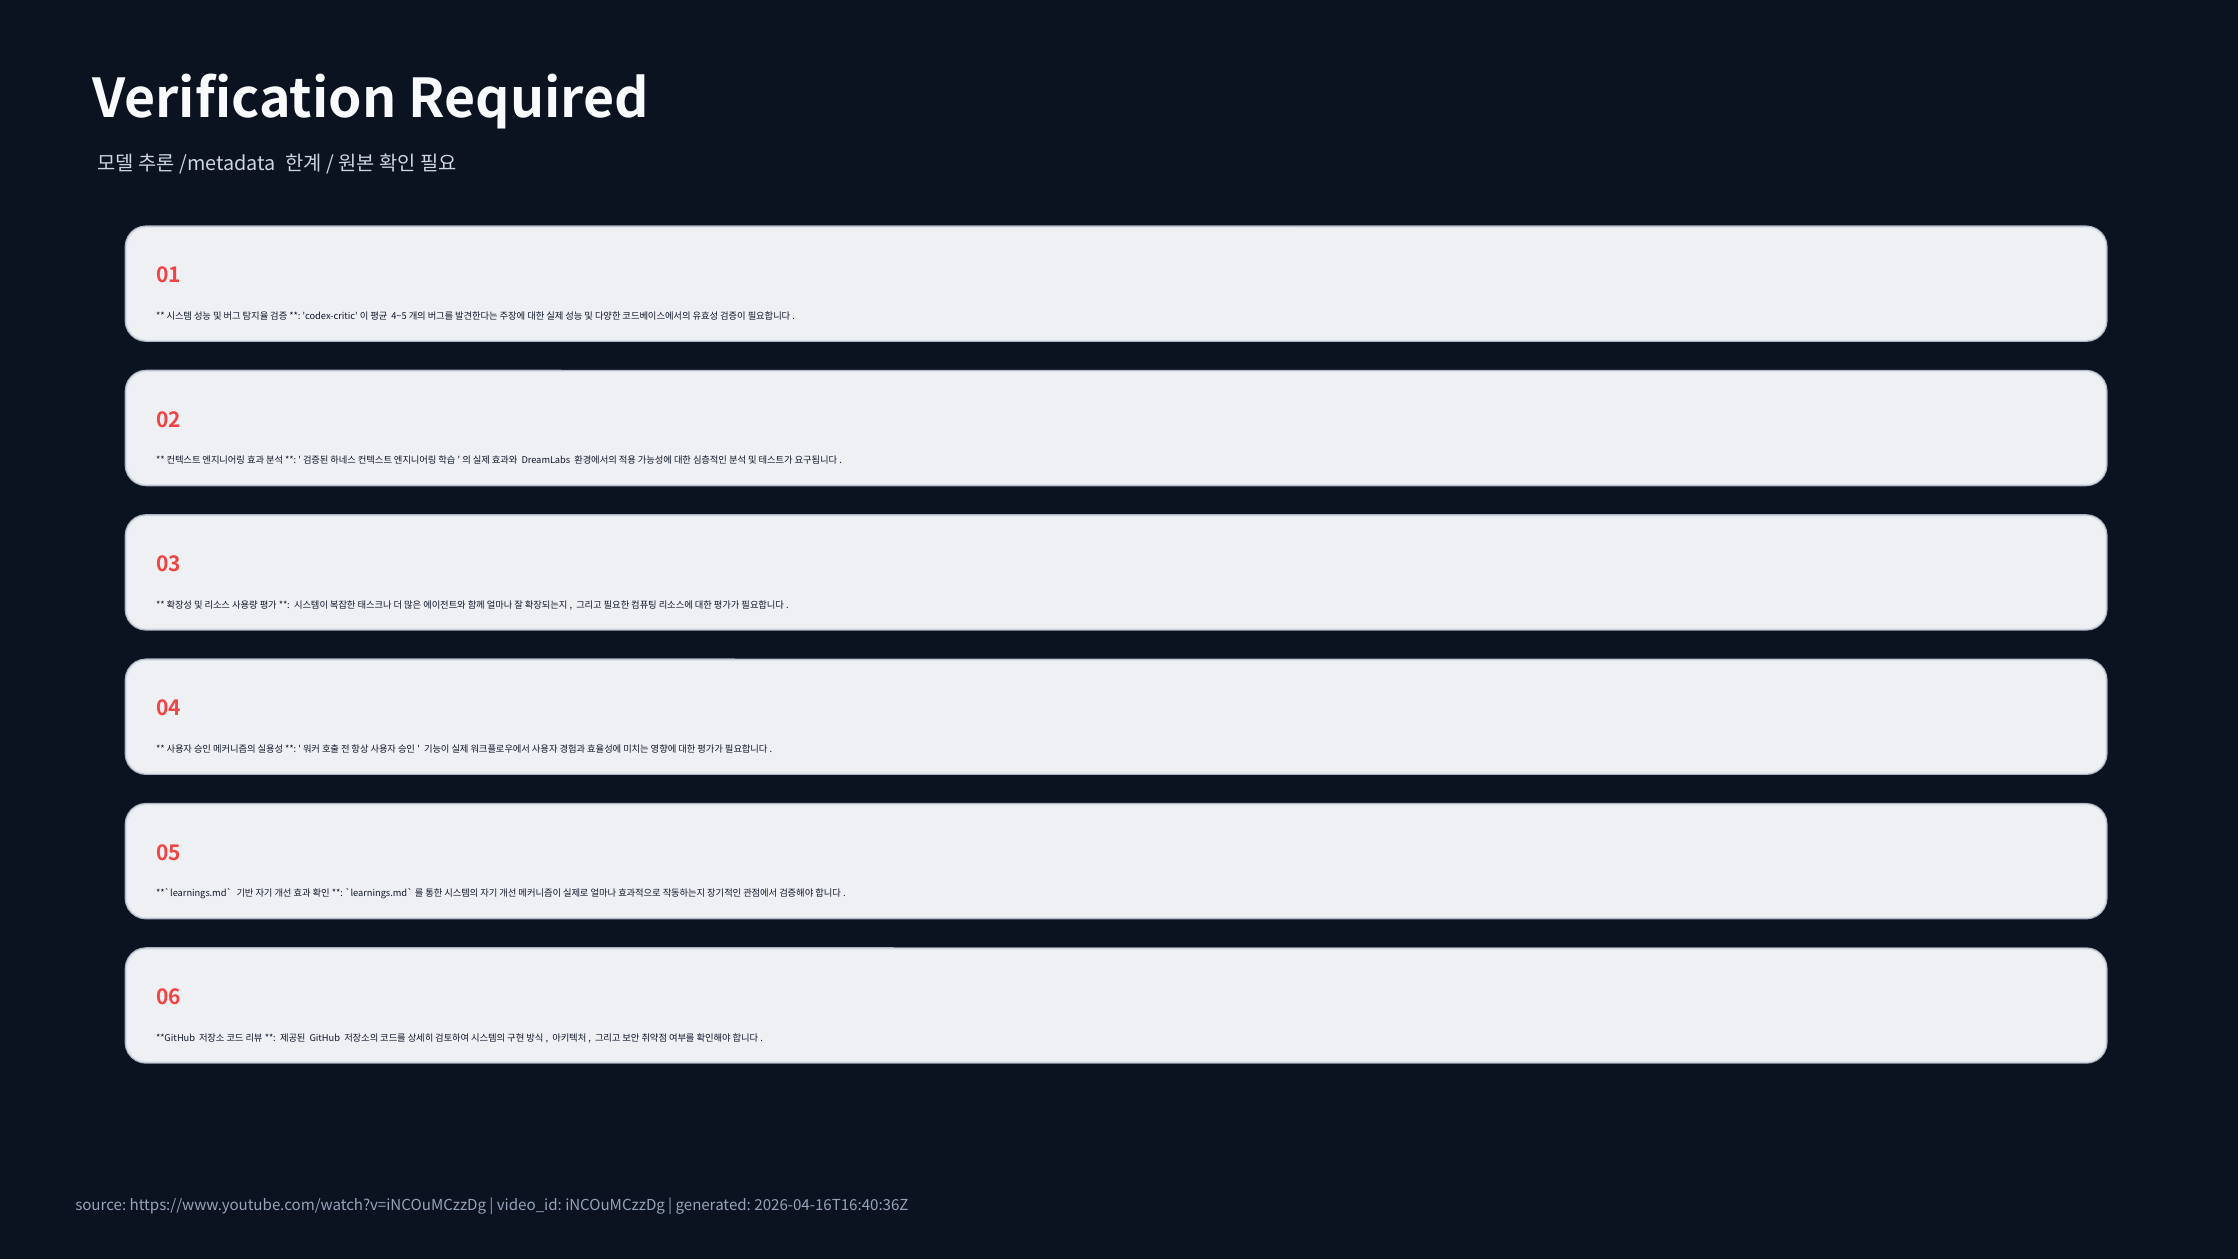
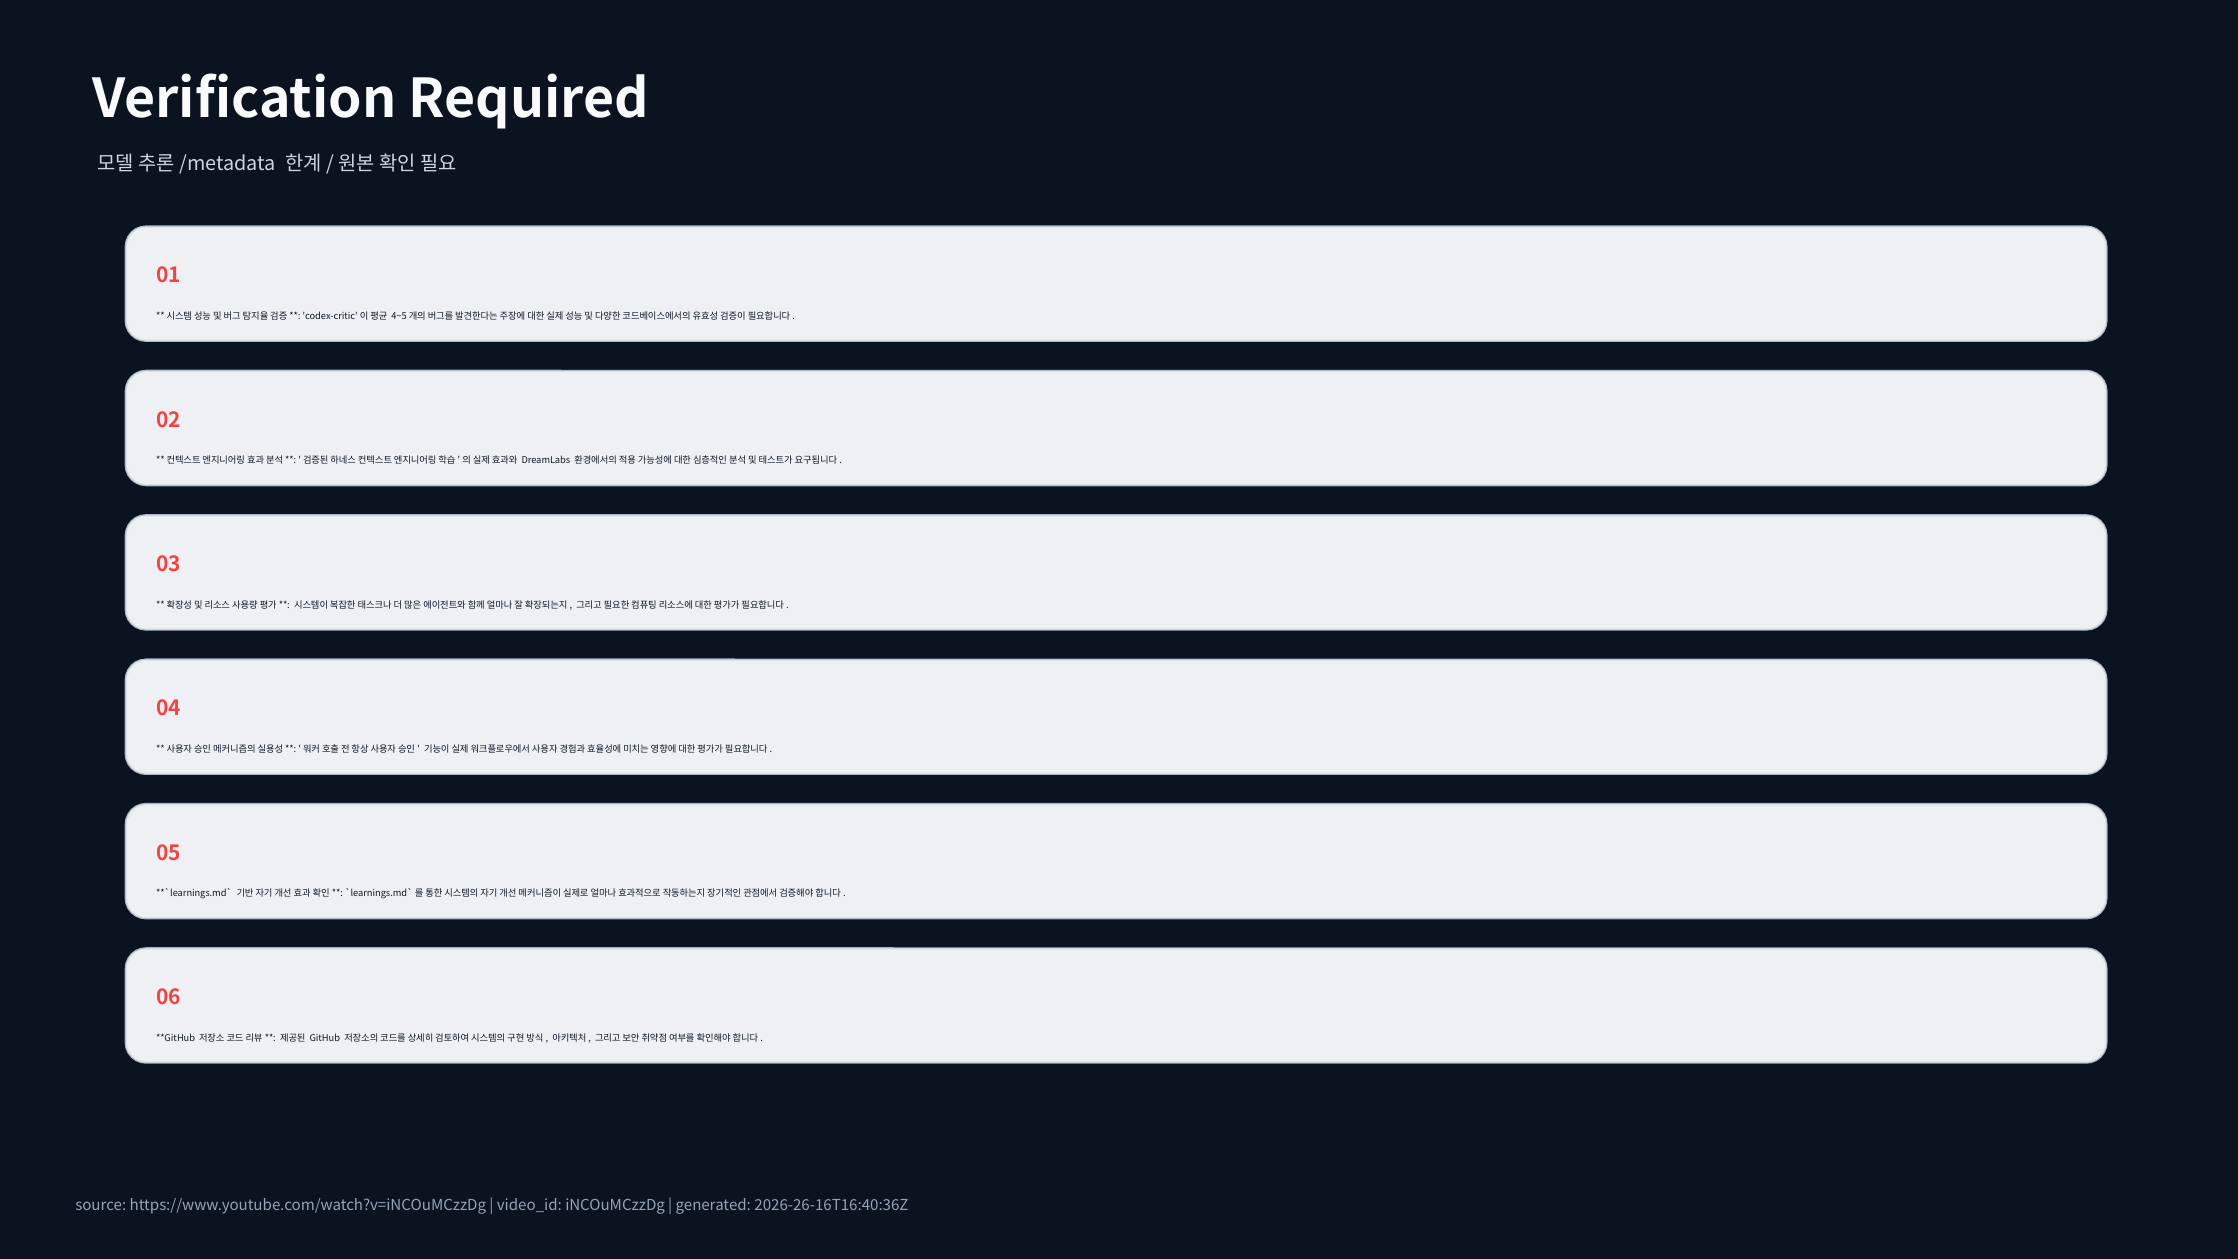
2026-04-16T16:40:36Z: 2026-04-16T16:40:36Z -> 2026-26-16T16:40:36Z (831, 1205)
